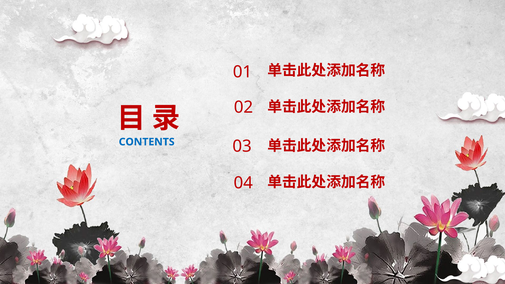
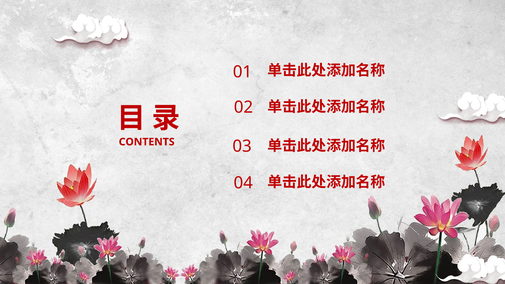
CONTENTS colour: blue -> red (147, 142)
